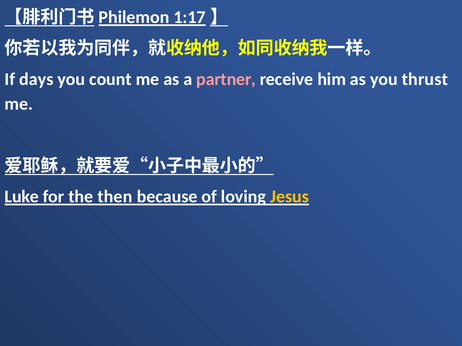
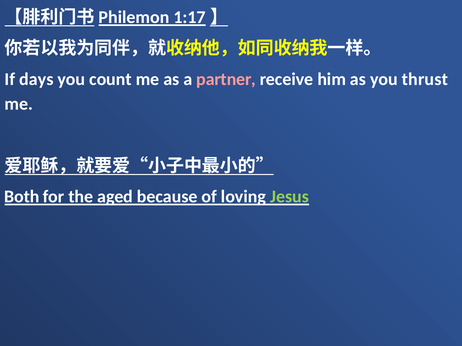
Luke: Luke -> Both (22, 197)
then: then -> aged (115, 197)
Jesus colour: yellow -> light green (290, 197)
